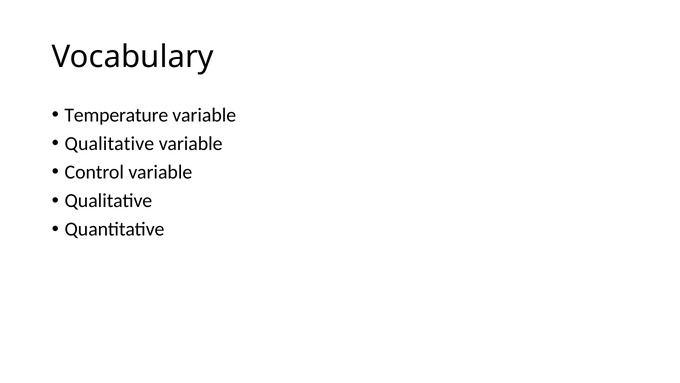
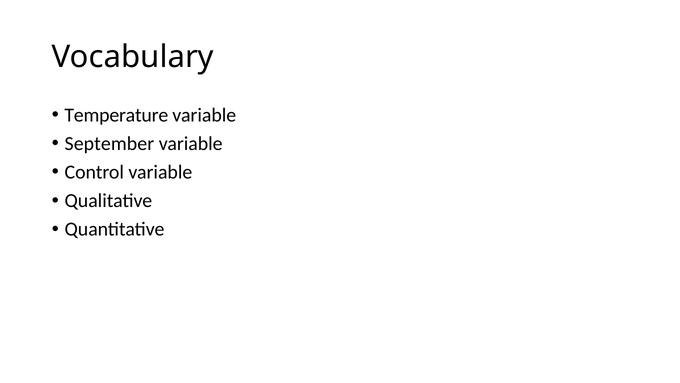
Qualitative: Qualitative -> September (109, 143)
